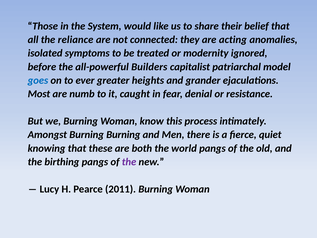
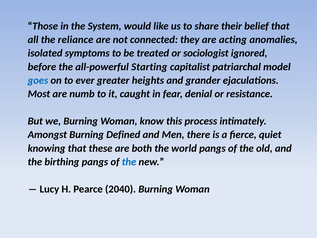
modernity: modernity -> sociologist (206, 53)
Builders: Builders -> Starting (149, 67)
Burning Burning: Burning -> Defined (123, 135)
the colour: purple -> blue (129, 162)
2011: 2011 -> 2040 (121, 189)
